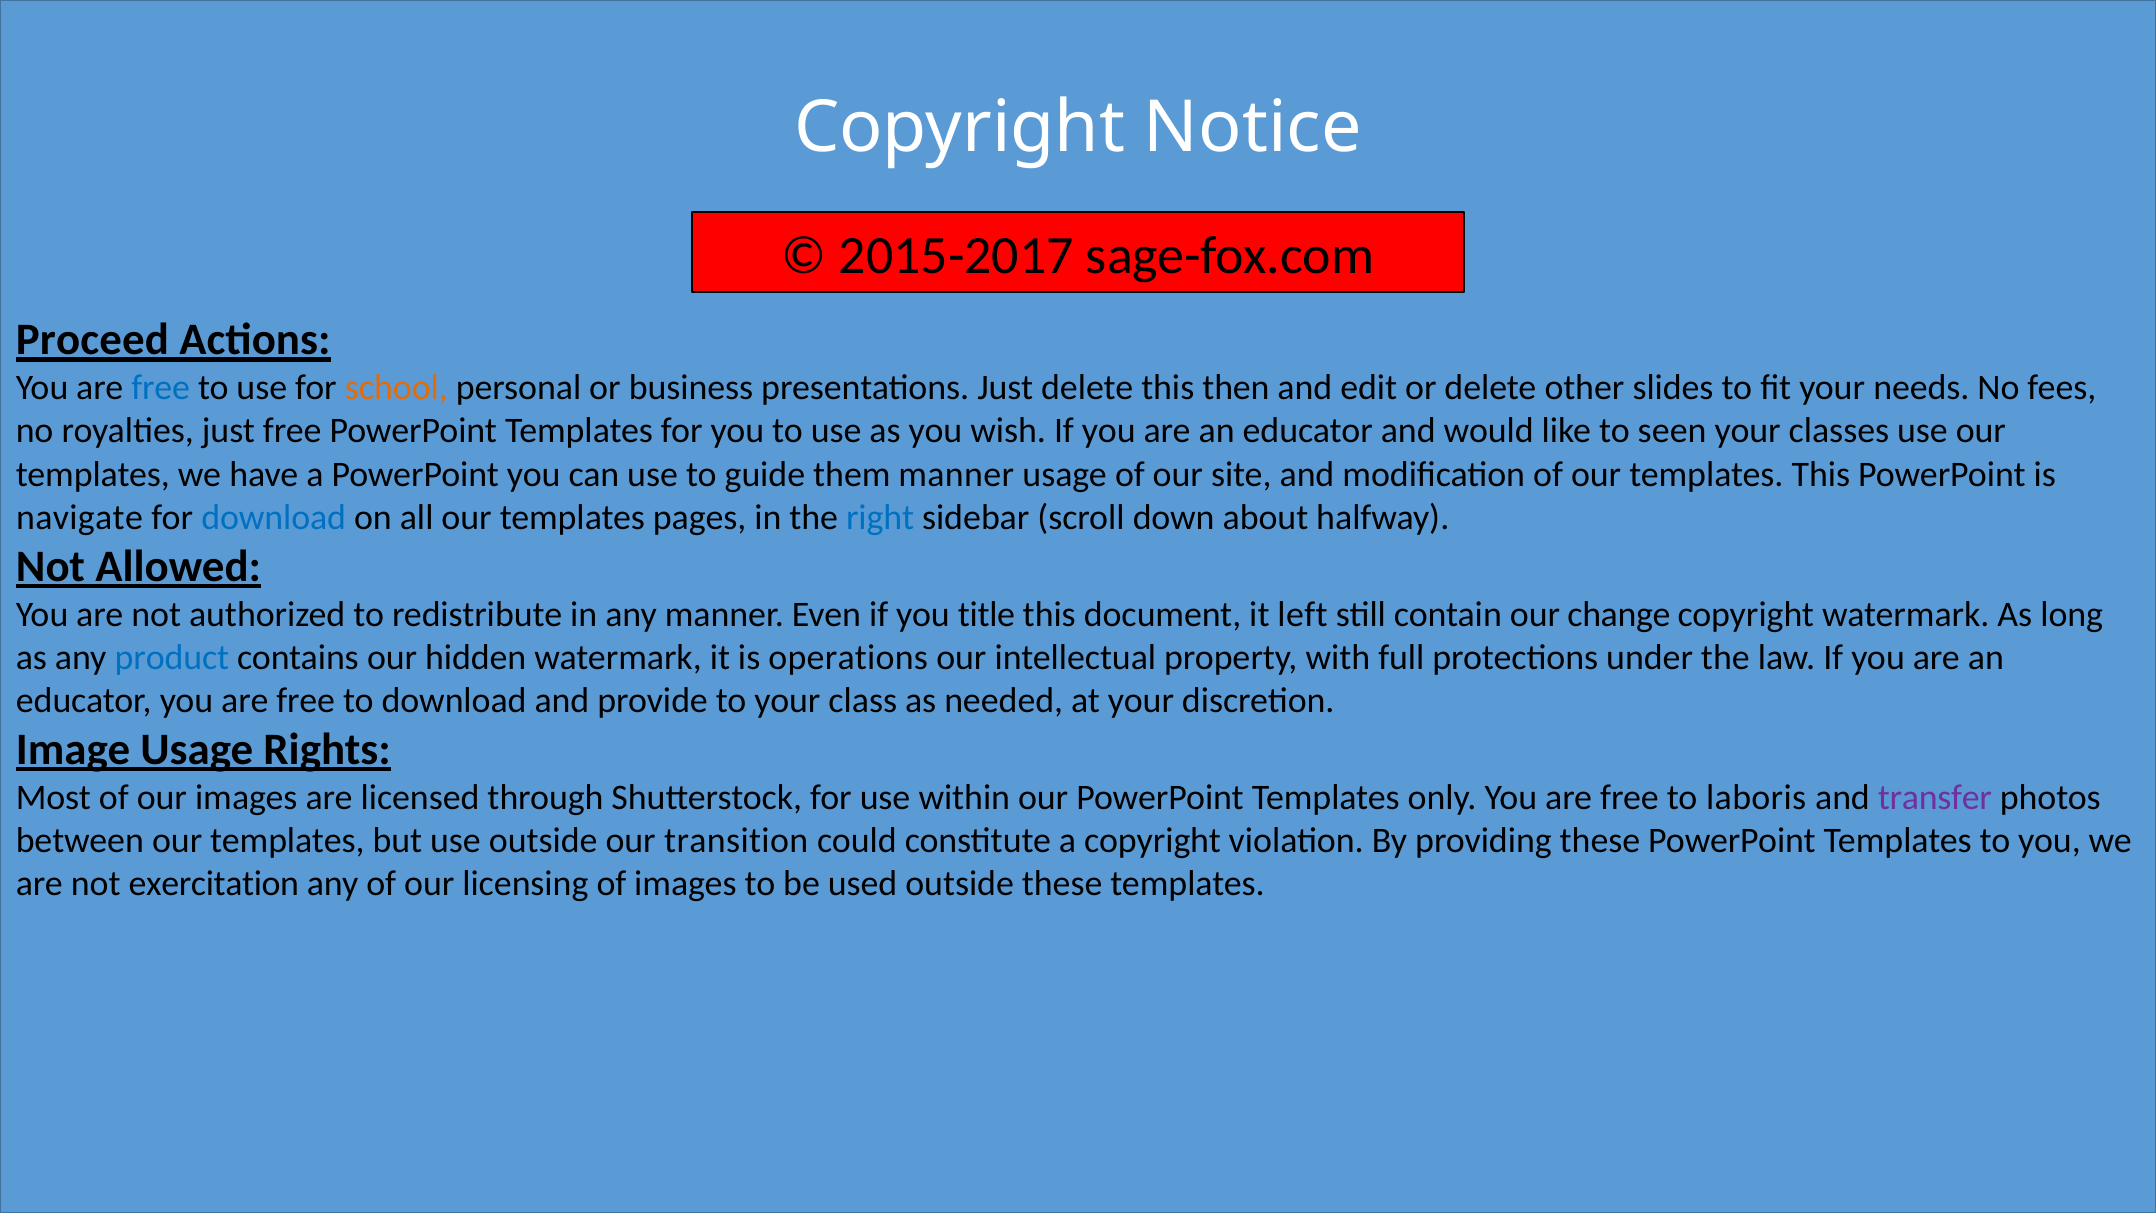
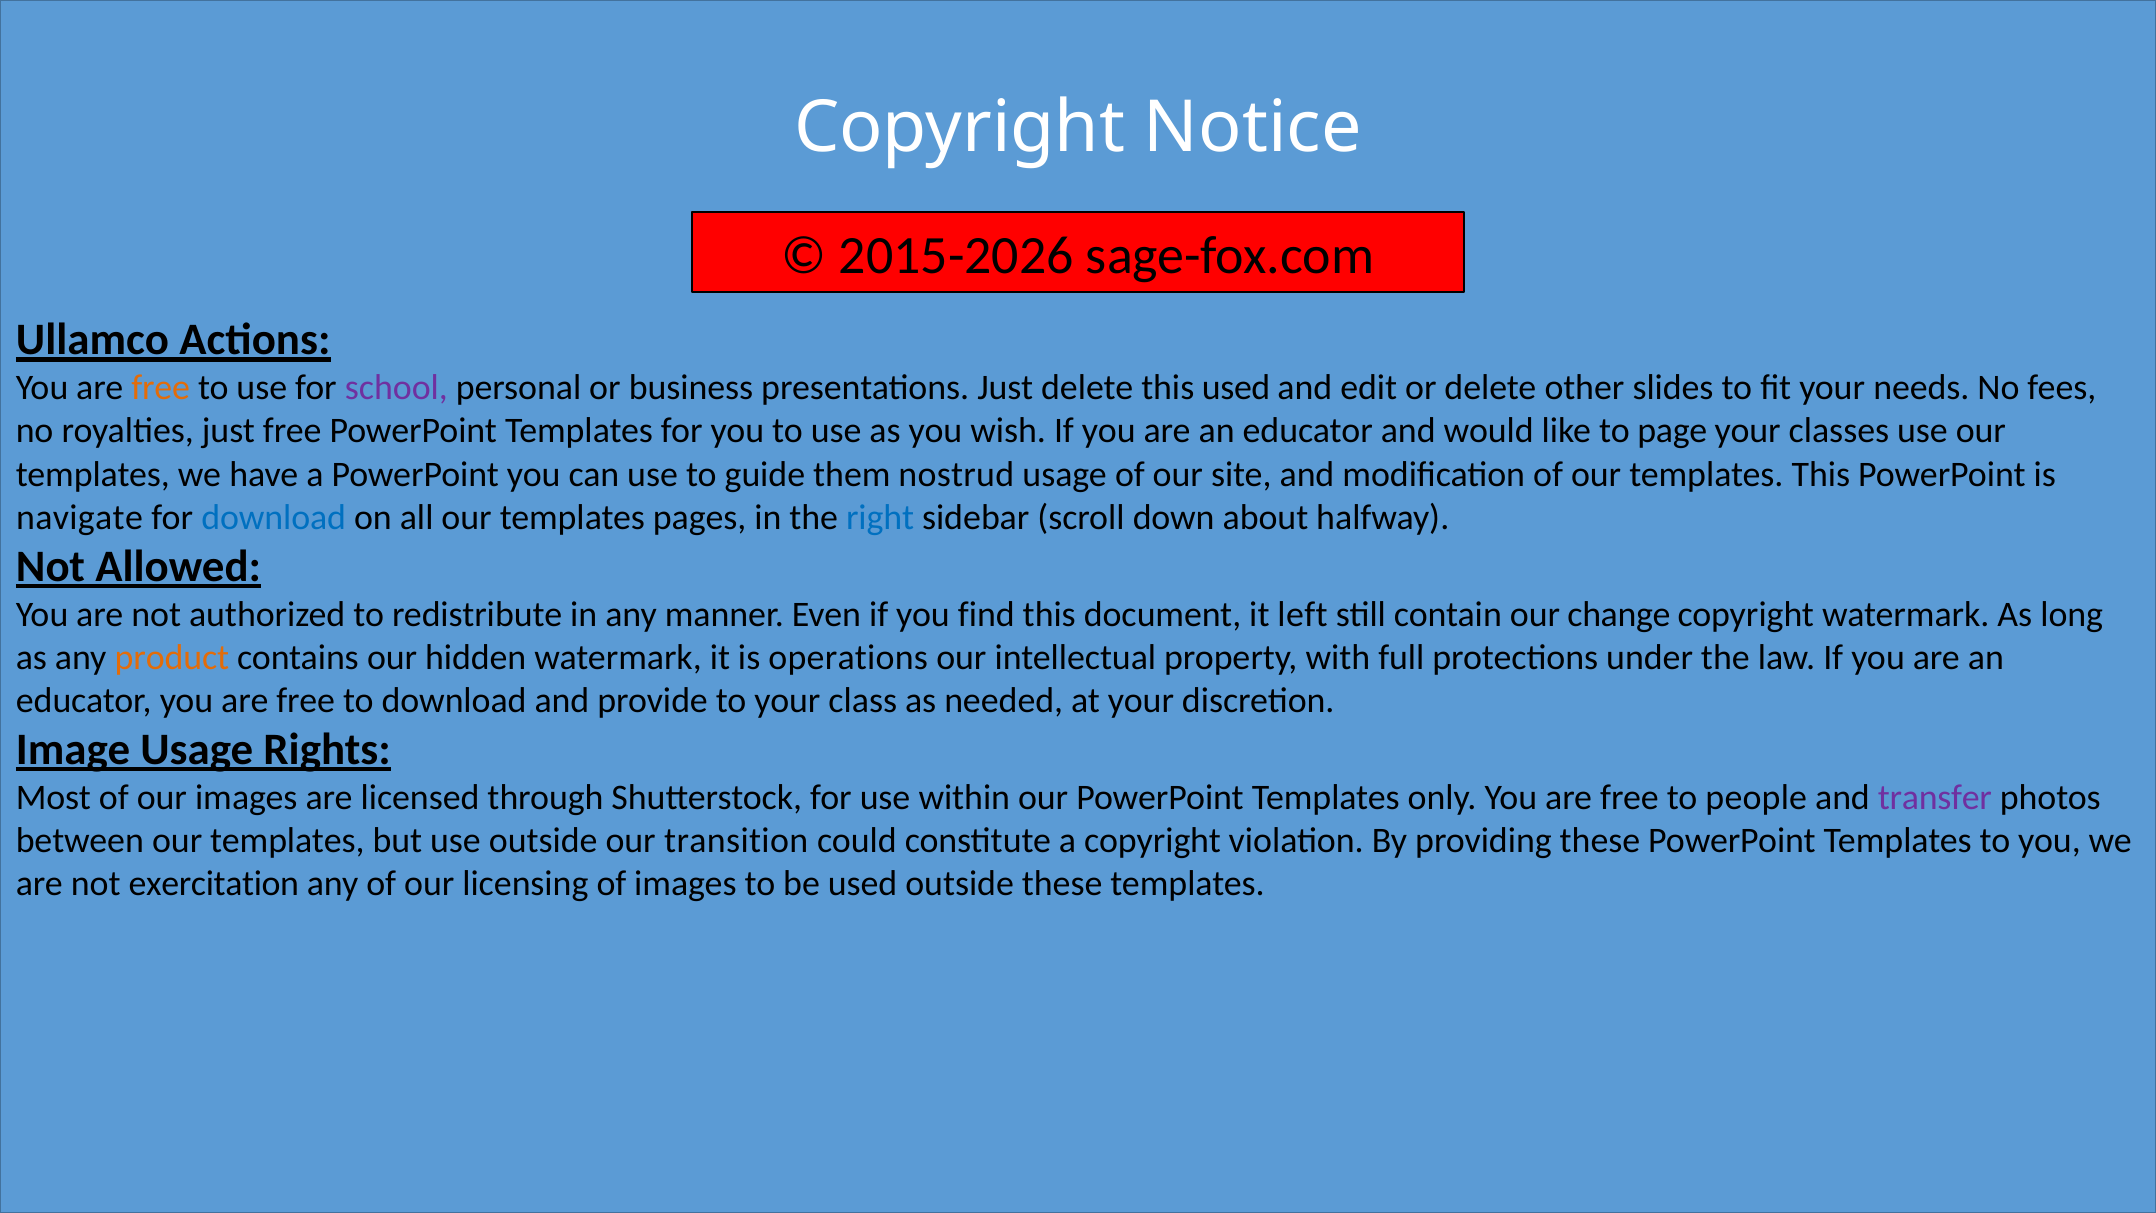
2015-2017: 2015-2017 -> 2015-2026 (956, 256)
Proceed: Proceed -> Ullamco (92, 340)
free colour: blue -> orange (161, 388)
school colour: orange -> purple (396, 388)
this then: then -> used (1236, 388)
seen: seen -> page (1672, 431)
them manner: manner -> nostrud (956, 474)
title: title -> find (986, 614)
product colour: blue -> orange (172, 657)
laboris: laboris -> people (1756, 797)
